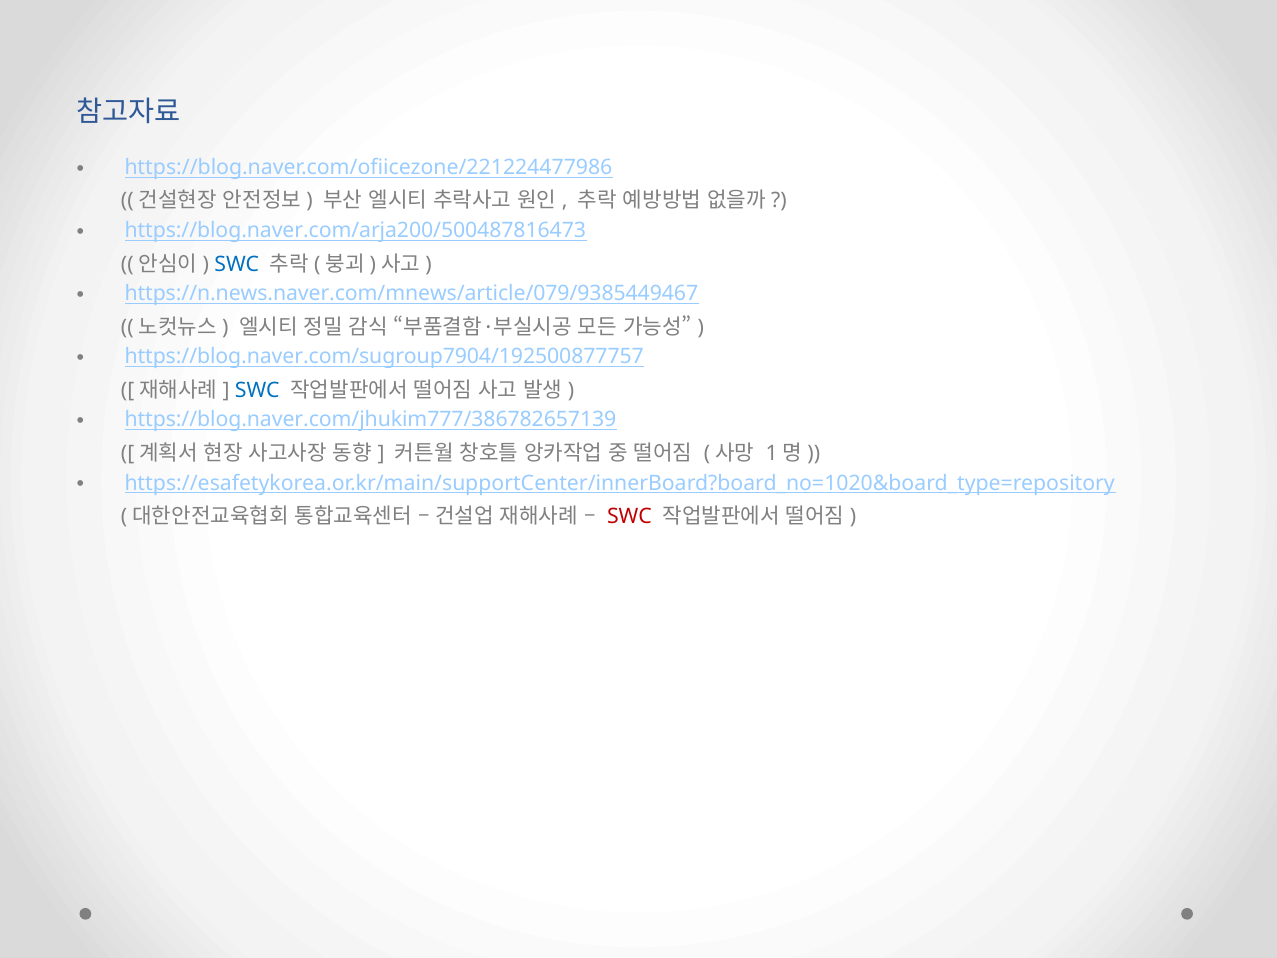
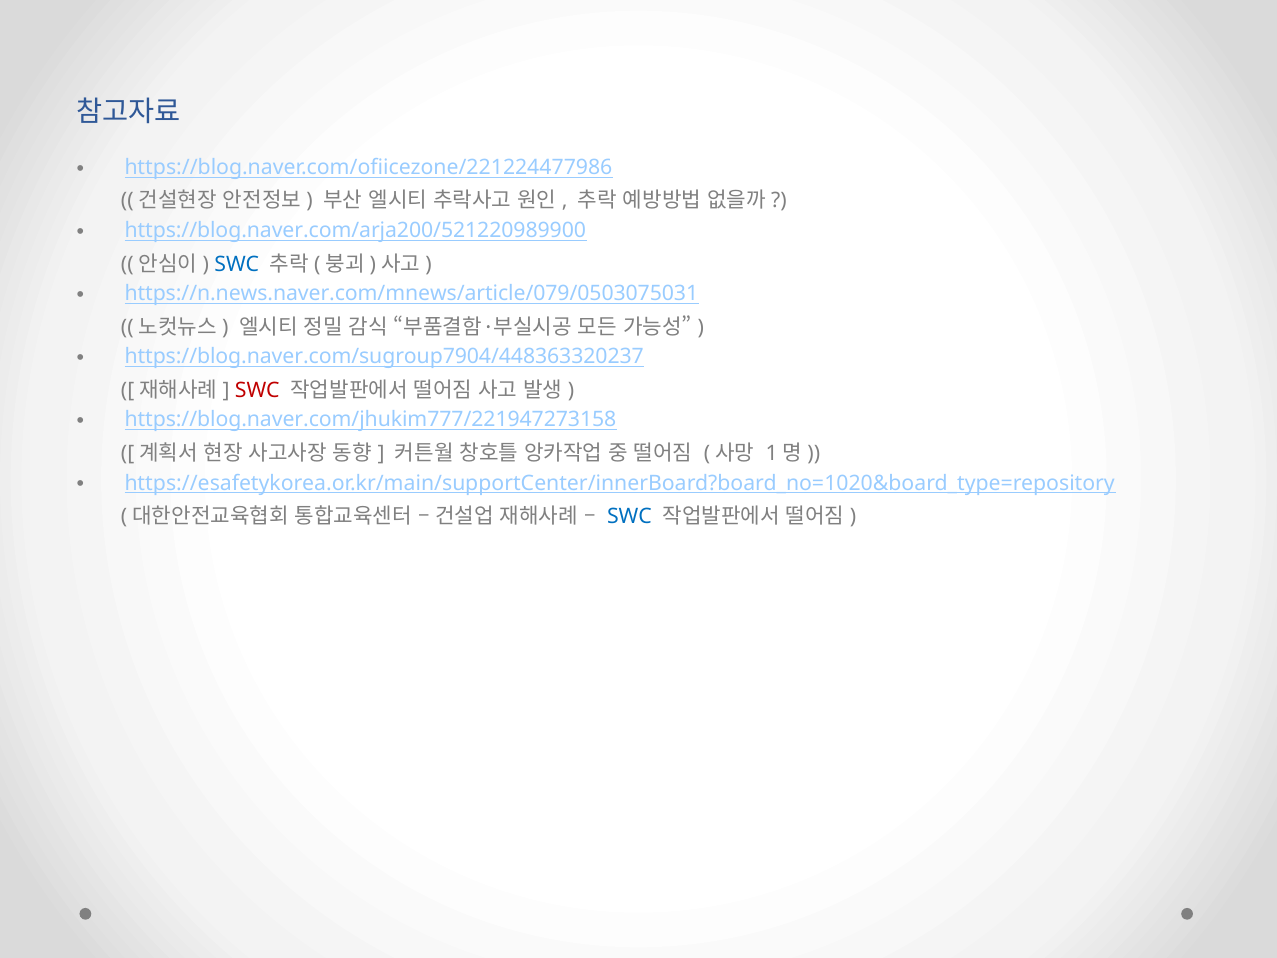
https://blog.naver.com/arja200/500487816473: https://blog.naver.com/arja200/500487816473 -> https://blog.naver.com/arja200/521220989900 (355, 231)
https://n.news.naver.com/mnews/article/079/9385449467: https://n.news.naver.com/mnews/article/079/9385449467 -> https://n.news.naver.com/mnews/article/079/0503075031 (411, 294)
https://blog.naver.com/sugroup7904/192500877757: https://blog.naver.com/sugroup7904/192500877757 -> https://blog.naver.com/sugroup7904/448363320237 (384, 357)
SWC colour: blue -> red (257, 390)
https://blog.naver.com/jhukim777/386782657139: https://blog.naver.com/jhukim777/386782657139 -> https://blog.naver.com/jhukim777/221947273158 (370, 420)
SWC colour: red -> blue (629, 516)
